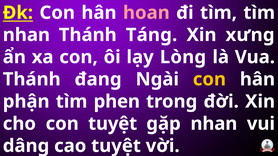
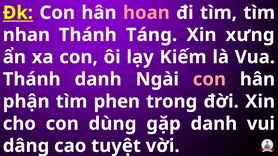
Lòng: Lòng -> Kiếm (183, 57)
Thánh đang: đang -> danh (98, 79)
con colour: yellow -> pink (209, 79)
con tuyệt: tuyệt -> dùng (112, 124)
gặp nhan: nhan -> danh (214, 124)
